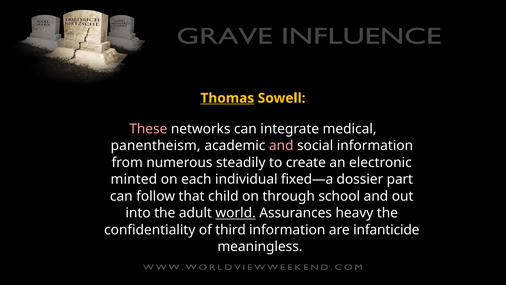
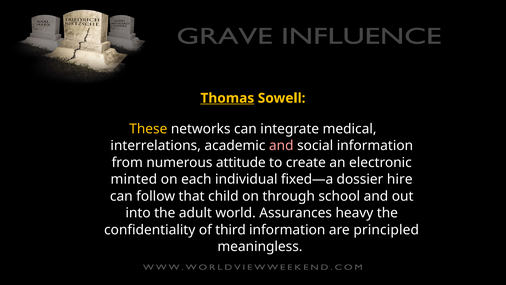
These colour: pink -> yellow (148, 129)
panentheism: panentheism -> interrelations (156, 146)
steadily: steadily -> attitude (241, 162)
part: part -> hire (400, 179)
world underline: present -> none (236, 213)
infanticide: infanticide -> principled (386, 230)
